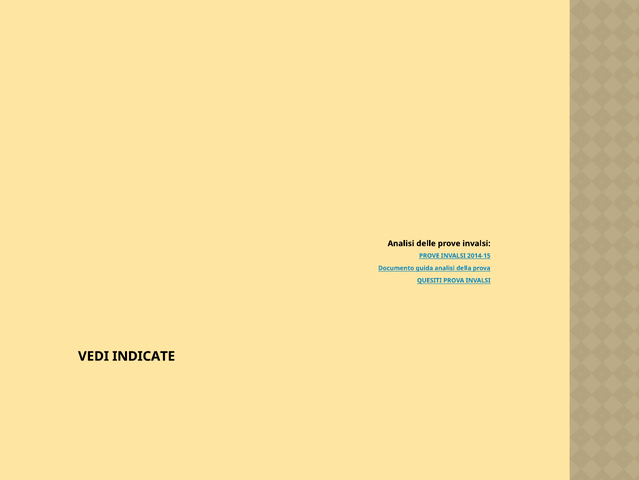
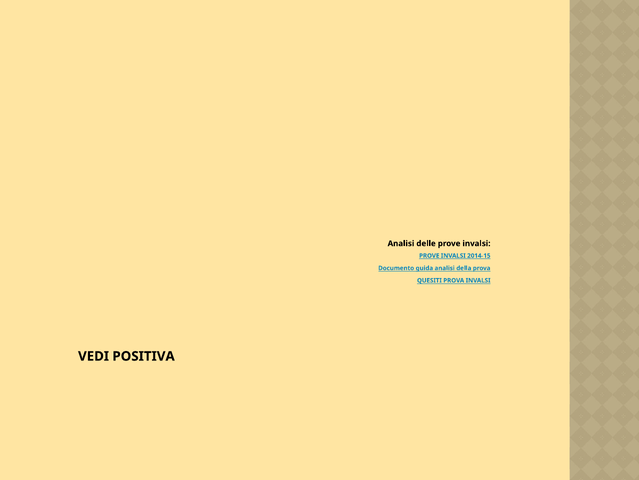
INDICATE: INDICATE -> POSITIVA (144, 356)
